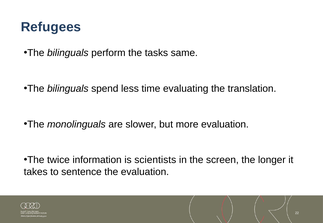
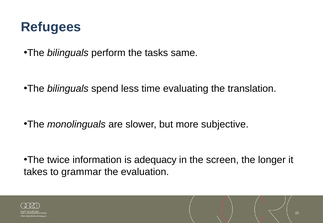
more evaluation: evaluation -> subjective (225, 125)
scientists: scientists -> adequacy (155, 160)
sentence: sentence -> grammar (81, 172)
